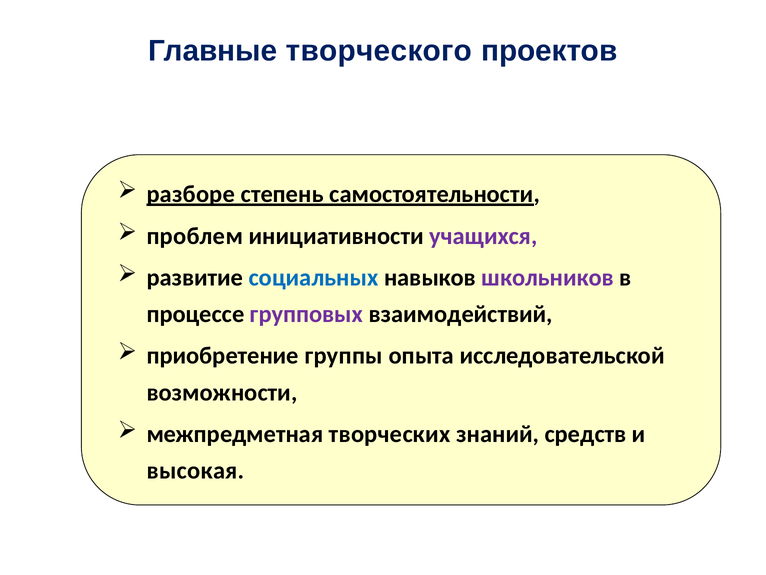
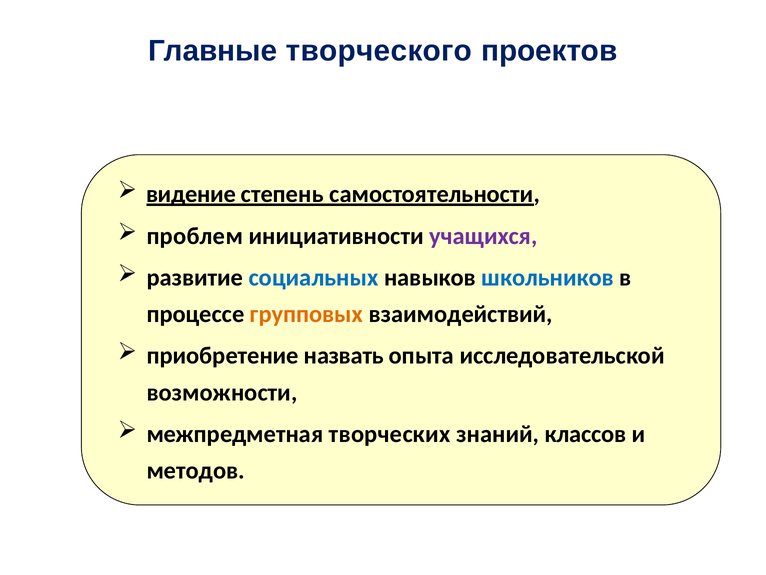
разборе: разборе -> видение (191, 194)
школьников colour: purple -> blue (548, 277)
групповых colour: purple -> orange (306, 314)
группы: группы -> назвать (344, 356)
средств: средств -> классов (586, 434)
высокая: высокая -> методов (196, 470)
